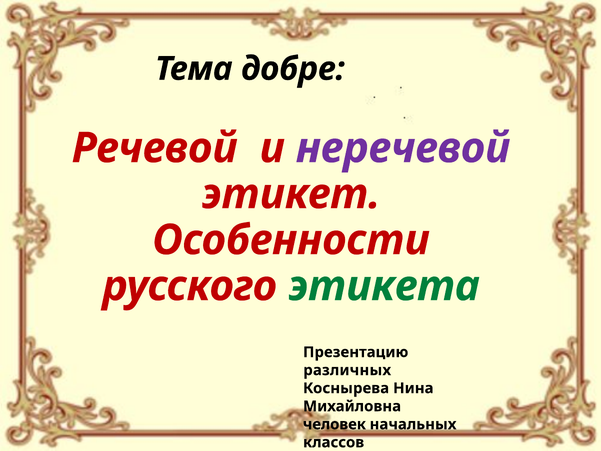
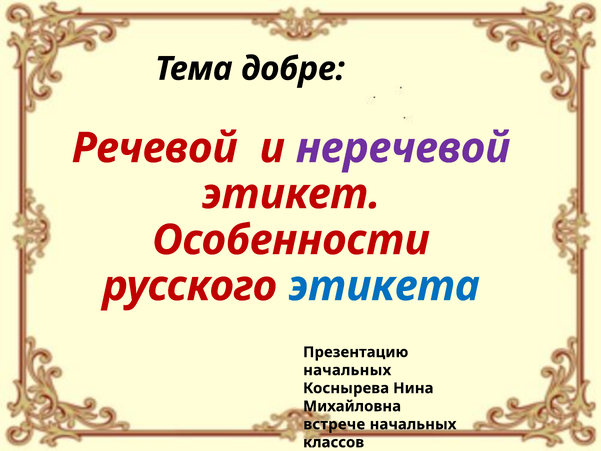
этикета colour: green -> blue (384, 286)
различных: различных -> начальных (347, 370)
человек: человек -> встрече (334, 424)
